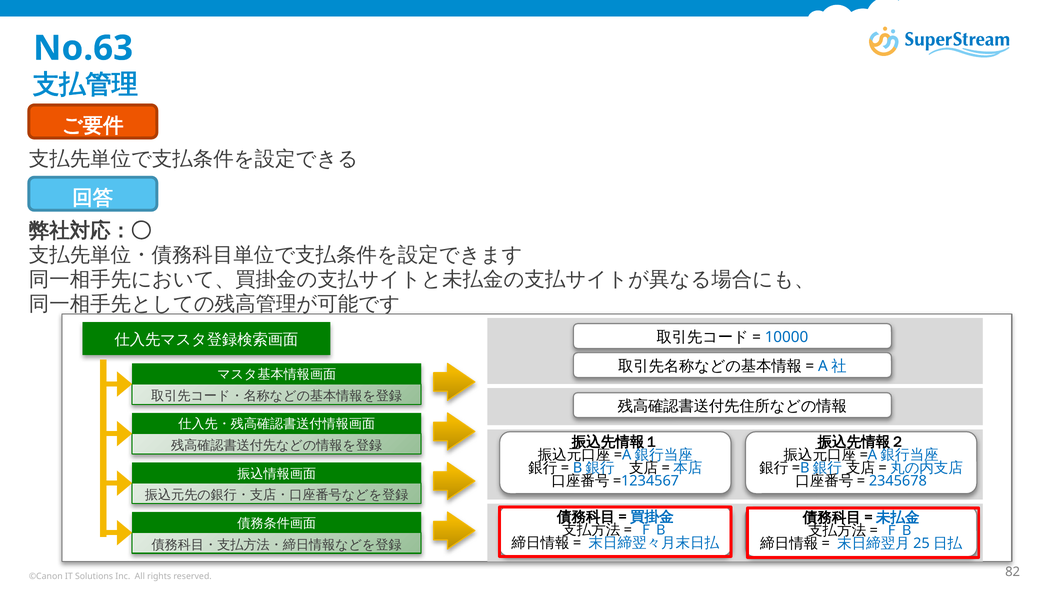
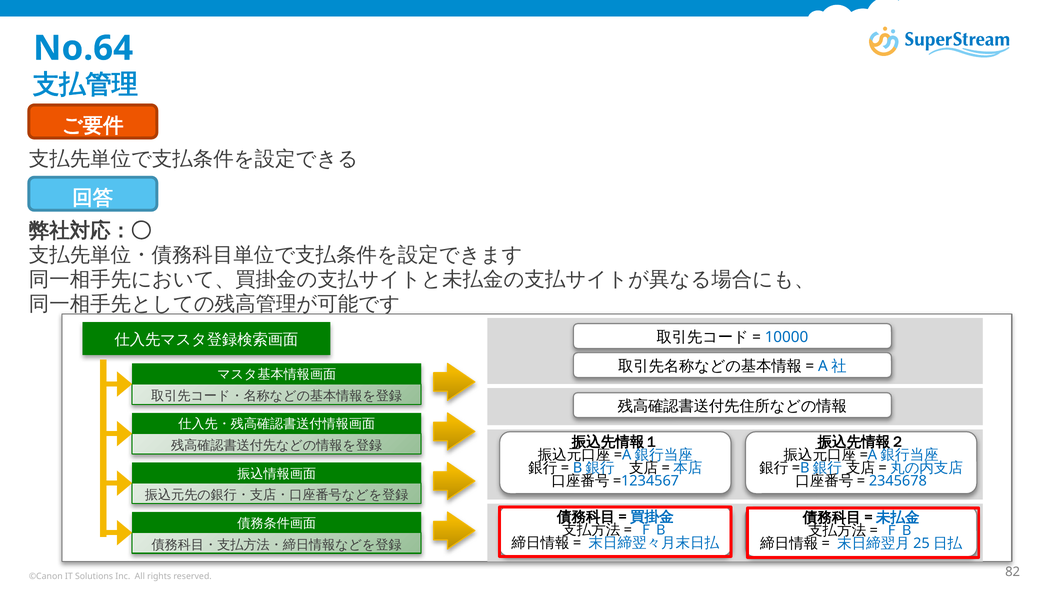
No.63: No.63 -> No.64 (83, 48)
